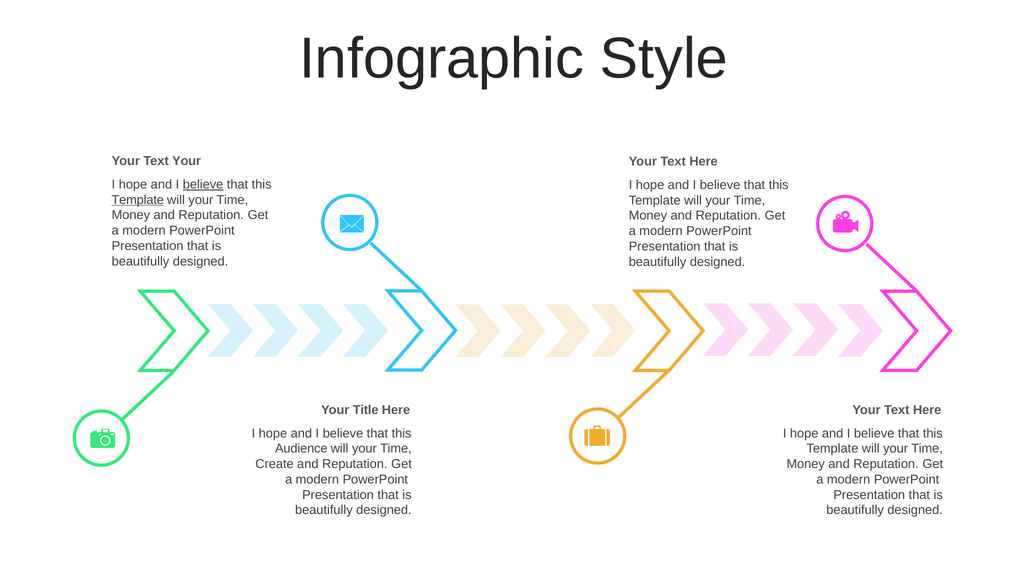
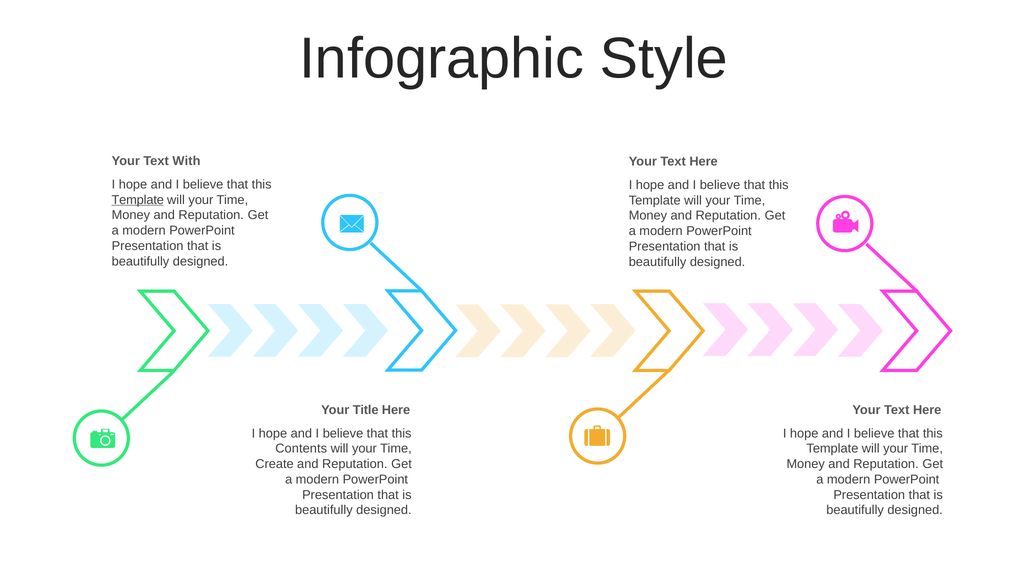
Text Your: Your -> With (186, 161)
believe underline: present -> none (203, 184)
Audience: Audience -> Contents (301, 448)
